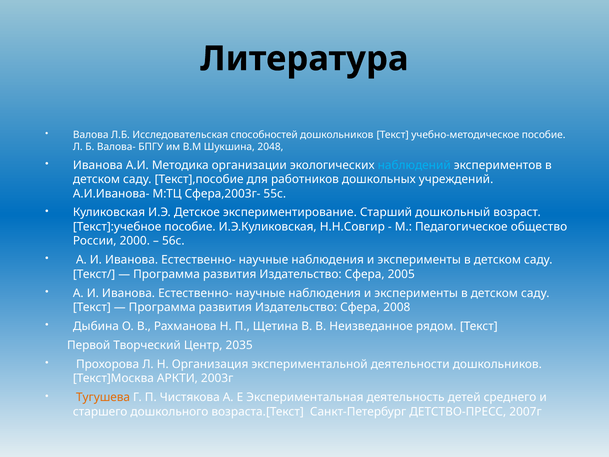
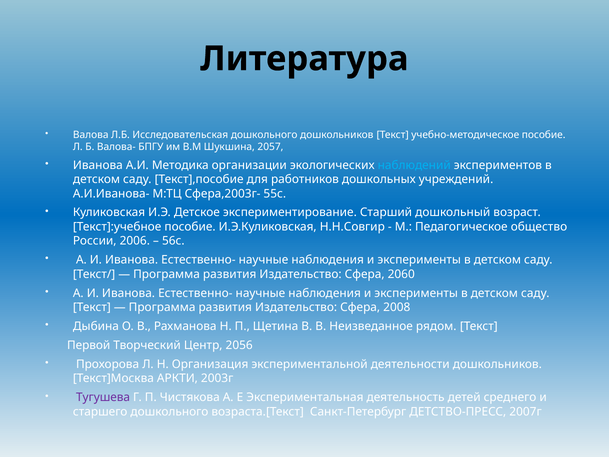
Исследовательская способностей: способностей -> дошкольного (264, 135)
2048: 2048 -> 2057 (270, 147)
2000: 2000 -> 2006 (135, 241)
2005: 2005 -> 2060 (401, 274)
2035: 2035 -> 2056 (239, 345)
Тугушева colour: orange -> purple (103, 397)
